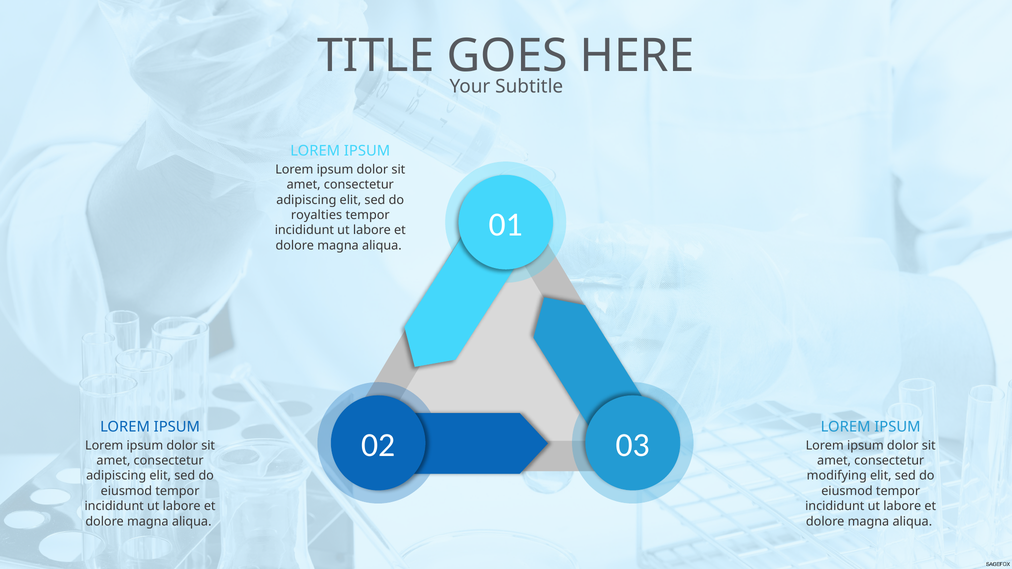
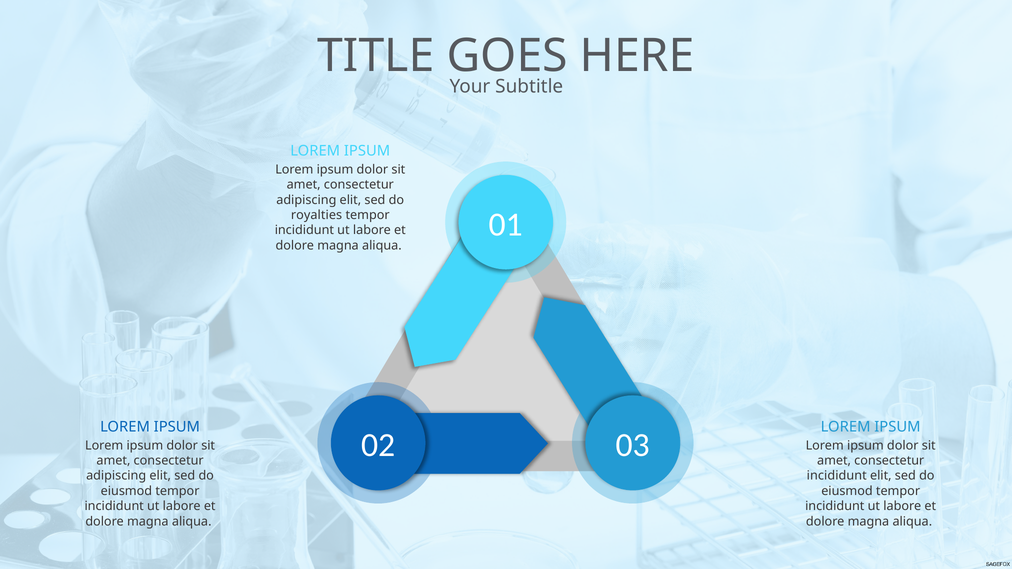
modifying: modifying -> incididunt (837, 476)
